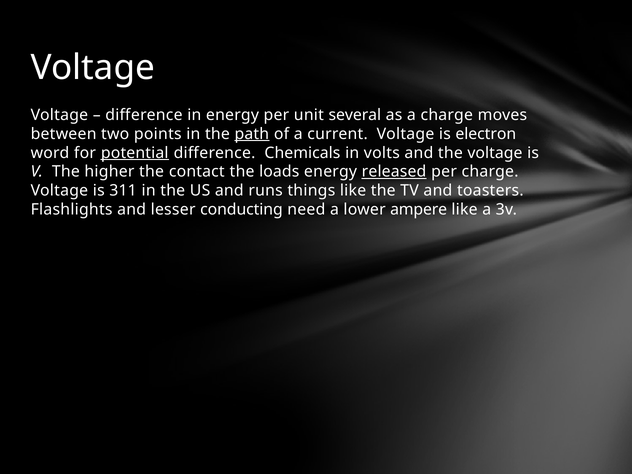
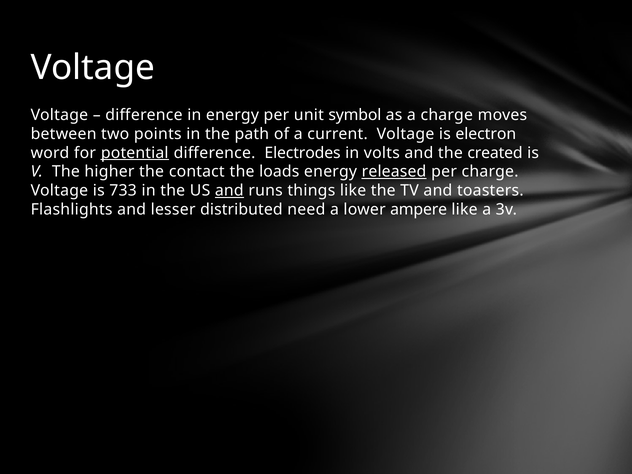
several: several -> symbol (355, 115)
path underline: present -> none (252, 134)
Chemicals: Chemicals -> Electrodes (303, 153)
the voltage: voltage -> created (495, 153)
311: 311 -> 733 (123, 191)
and underline: none -> present (229, 191)
conducting: conducting -> distributed (241, 210)
